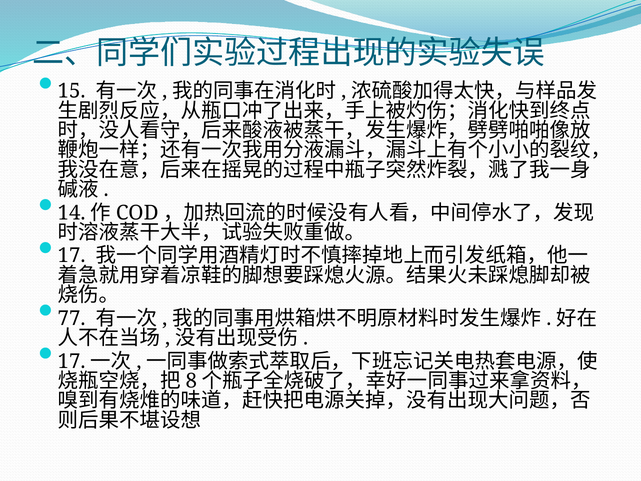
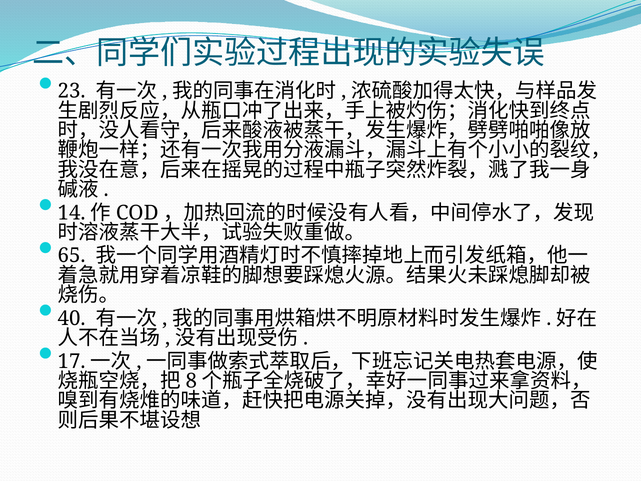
15: 15 -> 23 (72, 91)
17: 17 -> 65 (72, 256)
77: 77 -> 40 (72, 318)
